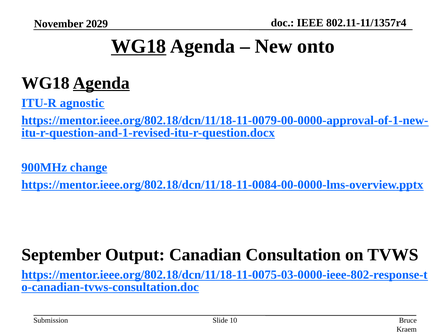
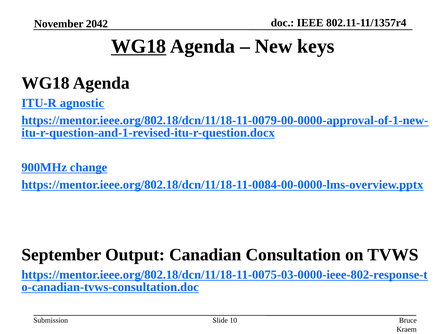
2029: 2029 -> 2042 (97, 24)
onto: onto -> keys (316, 46)
Agenda underline: present -> none (101, 83)
